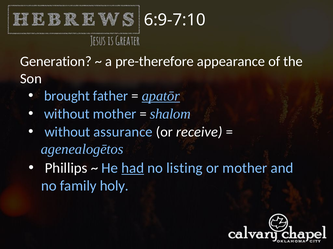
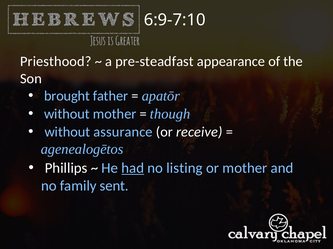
Generation: Generation -> Priesthood (56, 62)
pre-therefore: pre-therefore -> pre-steadfast (154, 62)
apatōr underline: present -> none (161, 96)
shalom: shalom -> though (170, 114)
holy: holy -> sent (114, 186)
